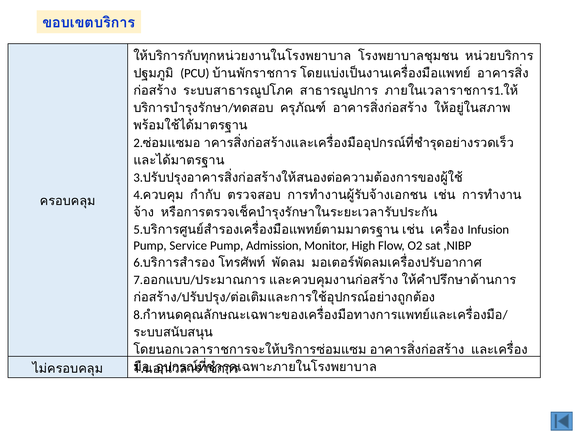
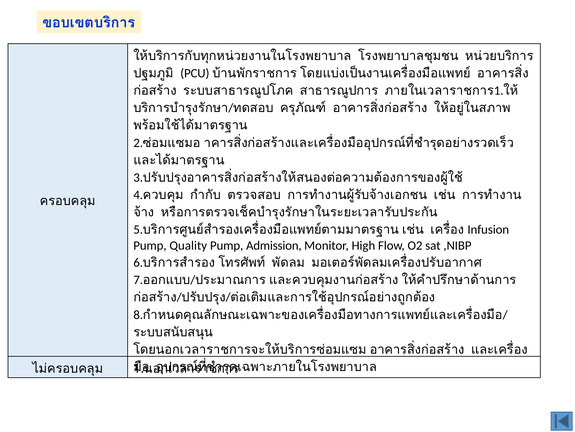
Service: Service -> Quality (188, 245)
